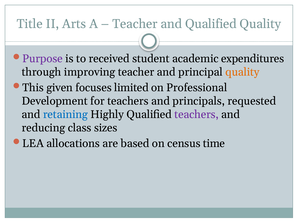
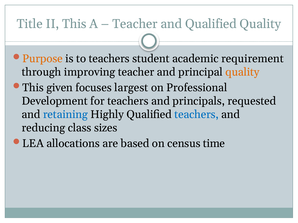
II Arts: Arts -> This (74, 24)
Purpose colour: purple -> orange (42, 59)
to received: received -> teachers (109, 59)
expenditures: expenditures -> requirement (252, 59)
limited: limited -> largest (131, 88)
teachers colour: purple -> blue (196, 115)
